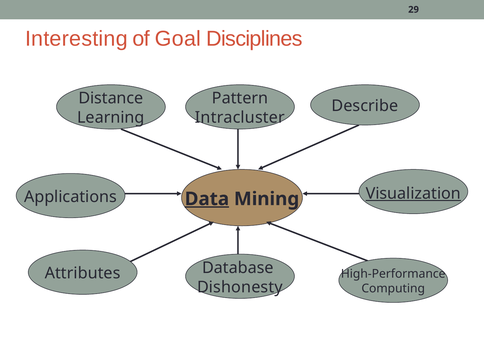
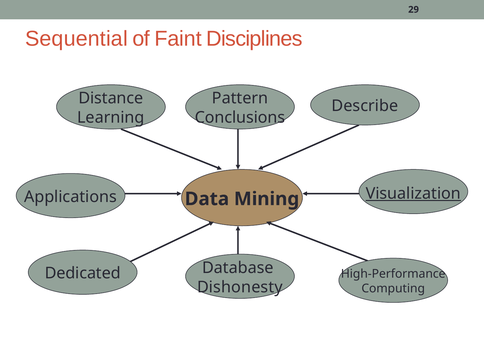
Interesting: Interesting -> Sequential (76, 39)
Goal: Goal -> Faint (178, 39)
Intracluster: Intracluster -> Conclusions (240, 118)
Data underline: present -> none (207, 199)
Attributes: Attributes -> Dedicated (83, 273)
